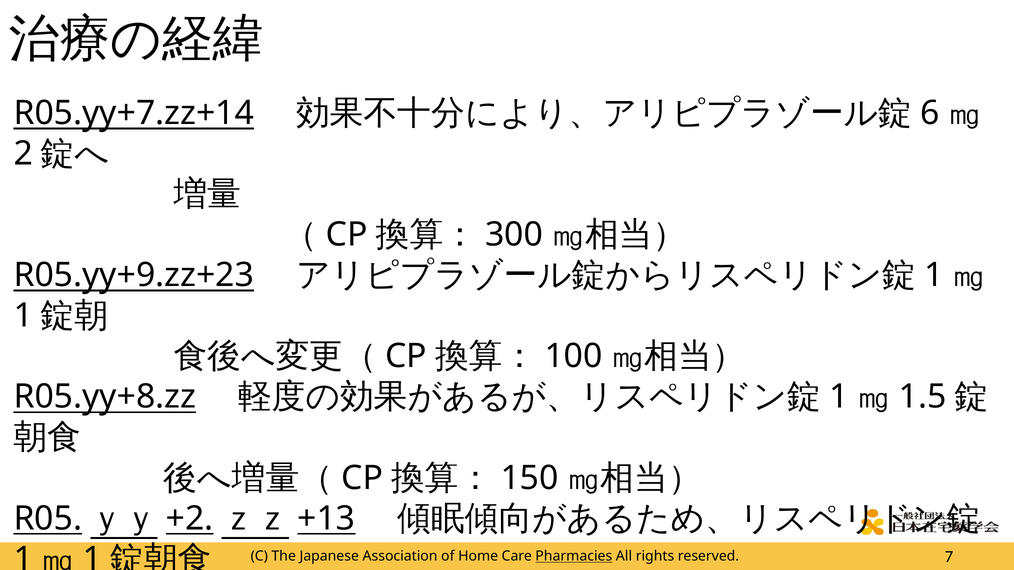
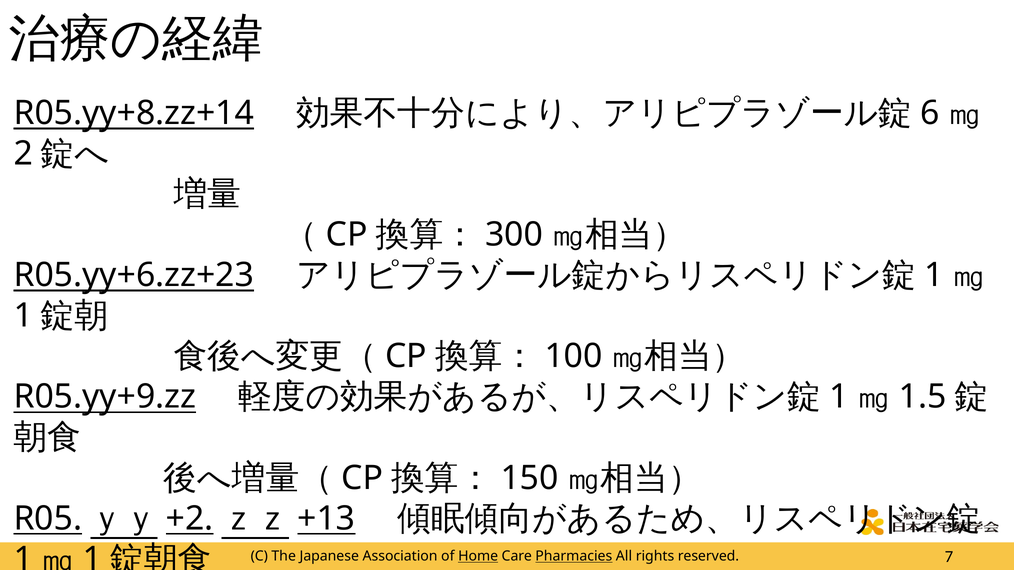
R05.yy+7.zz+14: R05.yy+7.zz+14 -> R05.yy+8.zz+14 (134, 113)
R05.yy+9.zz+23: R05.yy+9.zz+23 -> R05.yy+6.zz+23 (134, 275)
R05.yy+8.zz: R05.yy+8.zz -> R05.yy+9.zz (105, 397)
Home underline: none -> present (478, 557)
